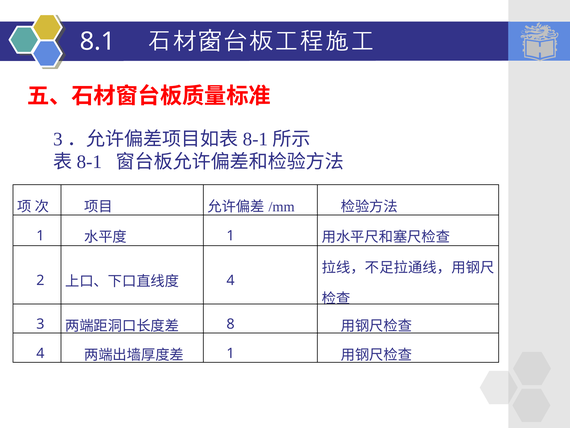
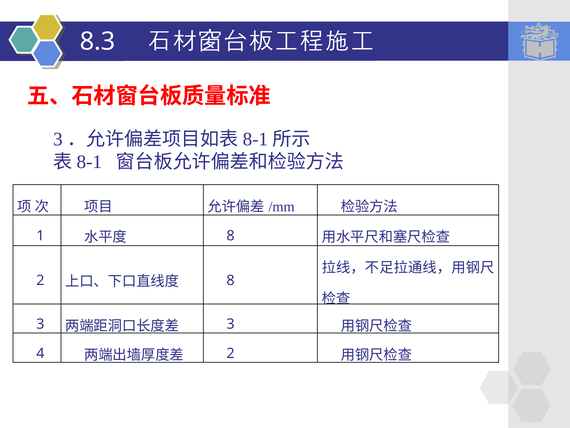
8.1: 8.1 -> 8.3 (98, 42)
1: 1 -> 8 (231, 236)
4: 4 -> 8 (231, 280)
8: 8 -> 3 (231, 324)
1: 1 -> 2 (231, 353)
